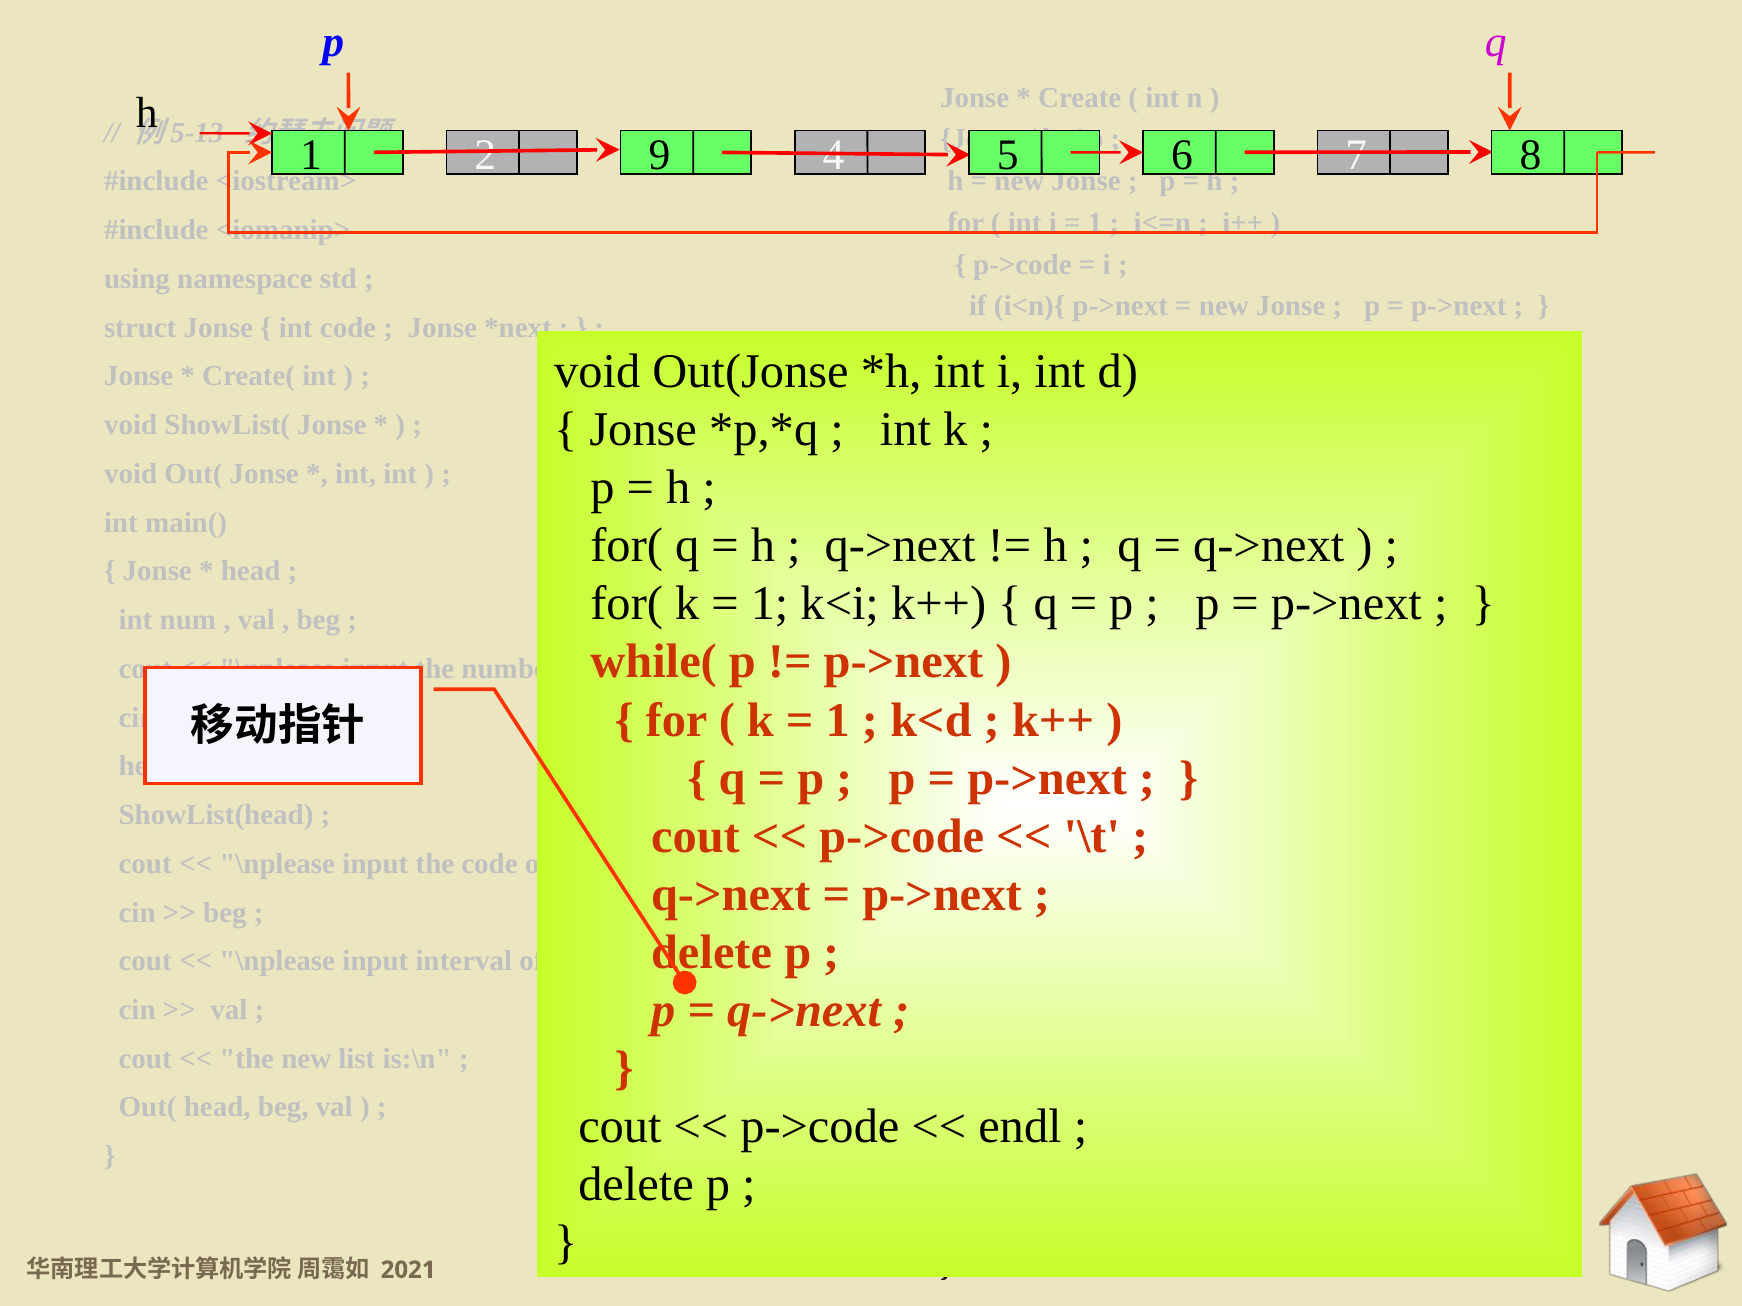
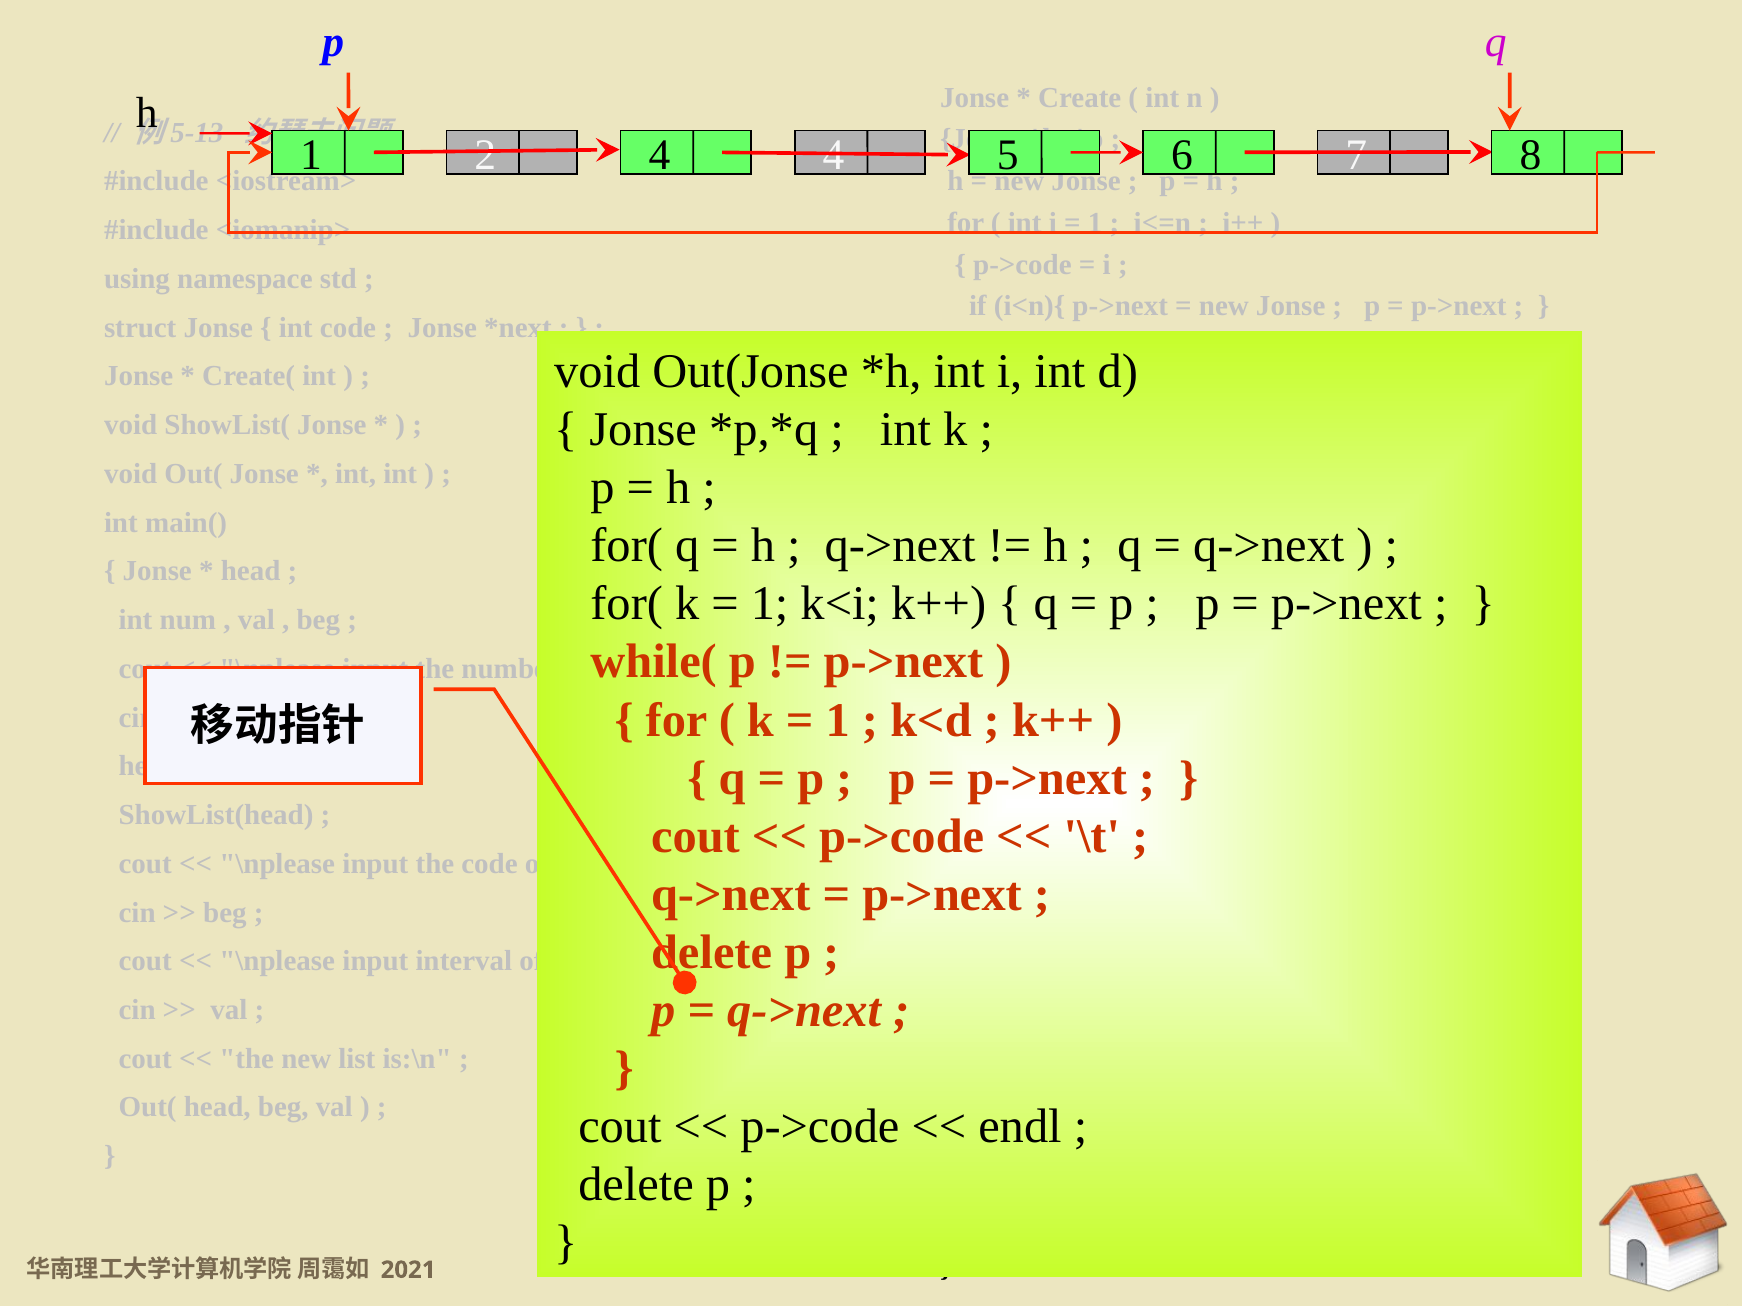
2 9: 9 -> 4 (659, 155)
